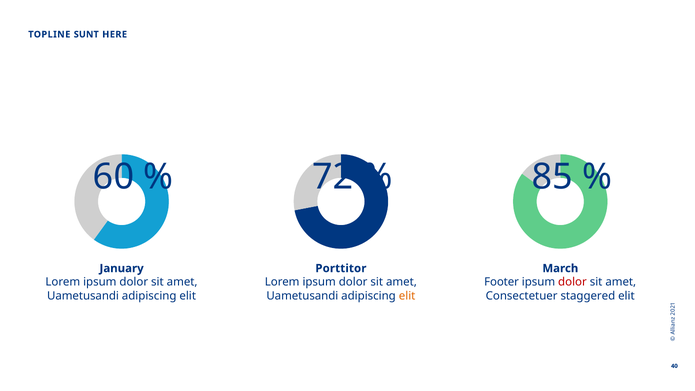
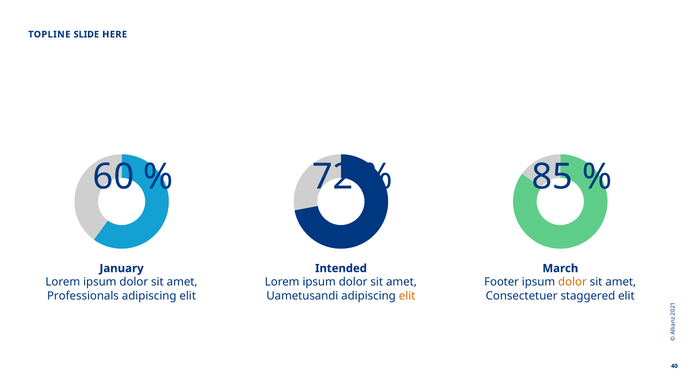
SUNT: SUNT -> SLIDE (86, 34)
Porttitor: Porttitor -> Intended (341, 268)
dolor colour: red -> orange (572, 282)
Uametusandi: Uametusandi -> Professionals (83, 296)
